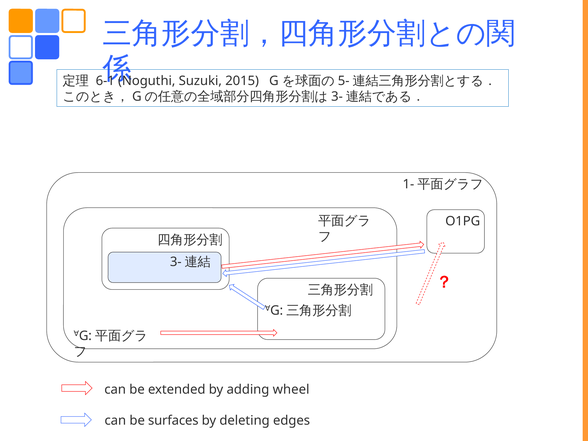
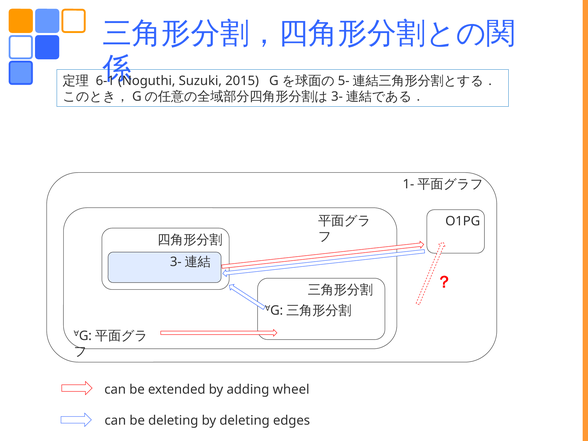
be surfaces: surfaces -> deleting (173, 420)
